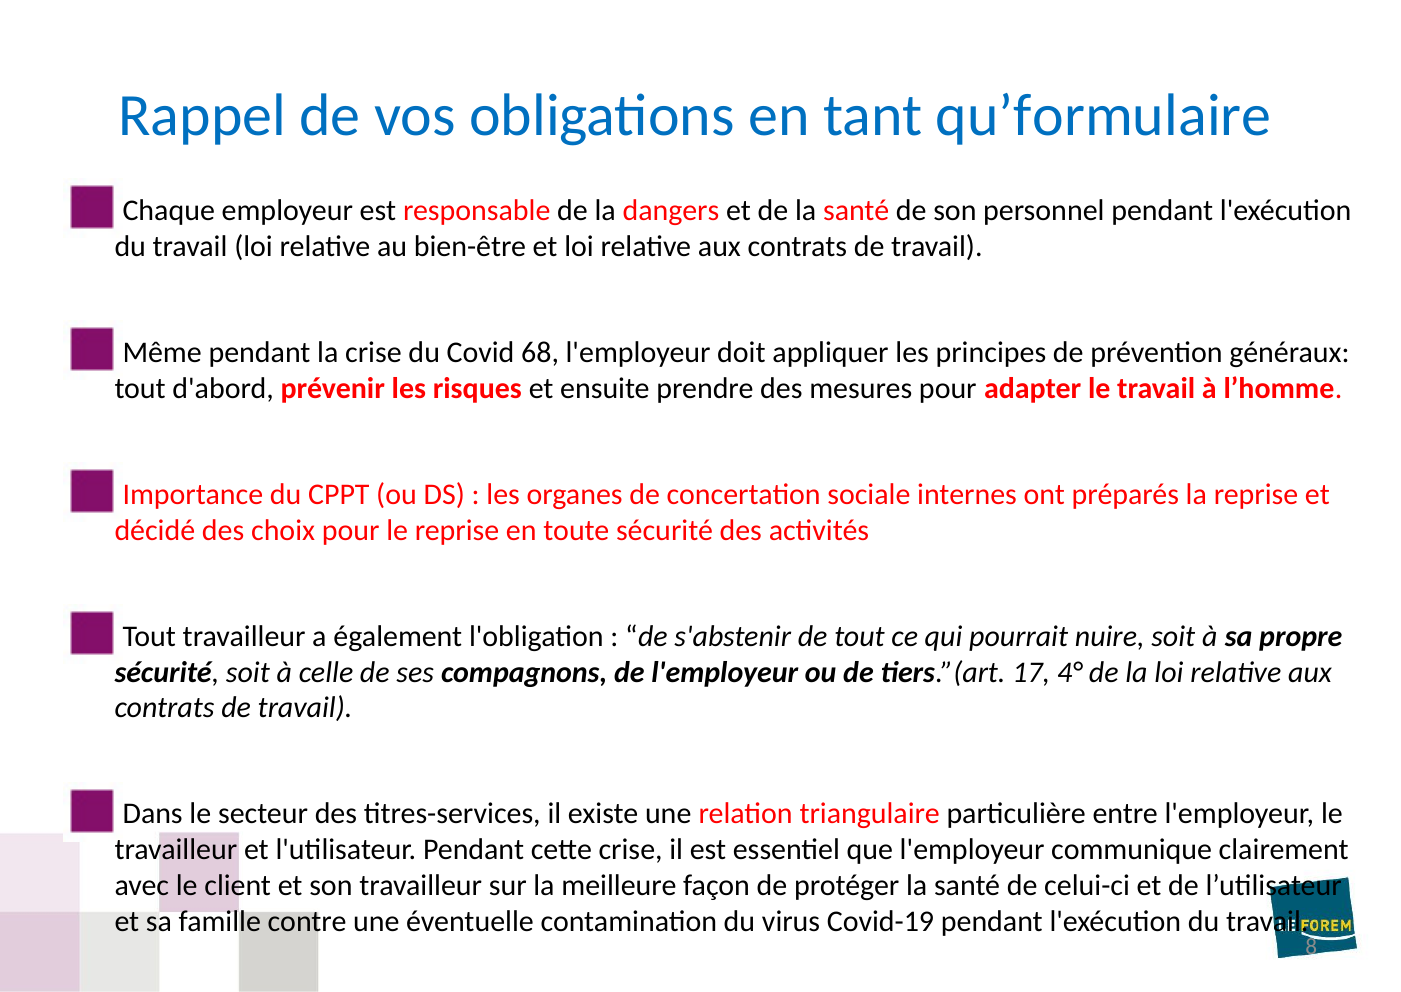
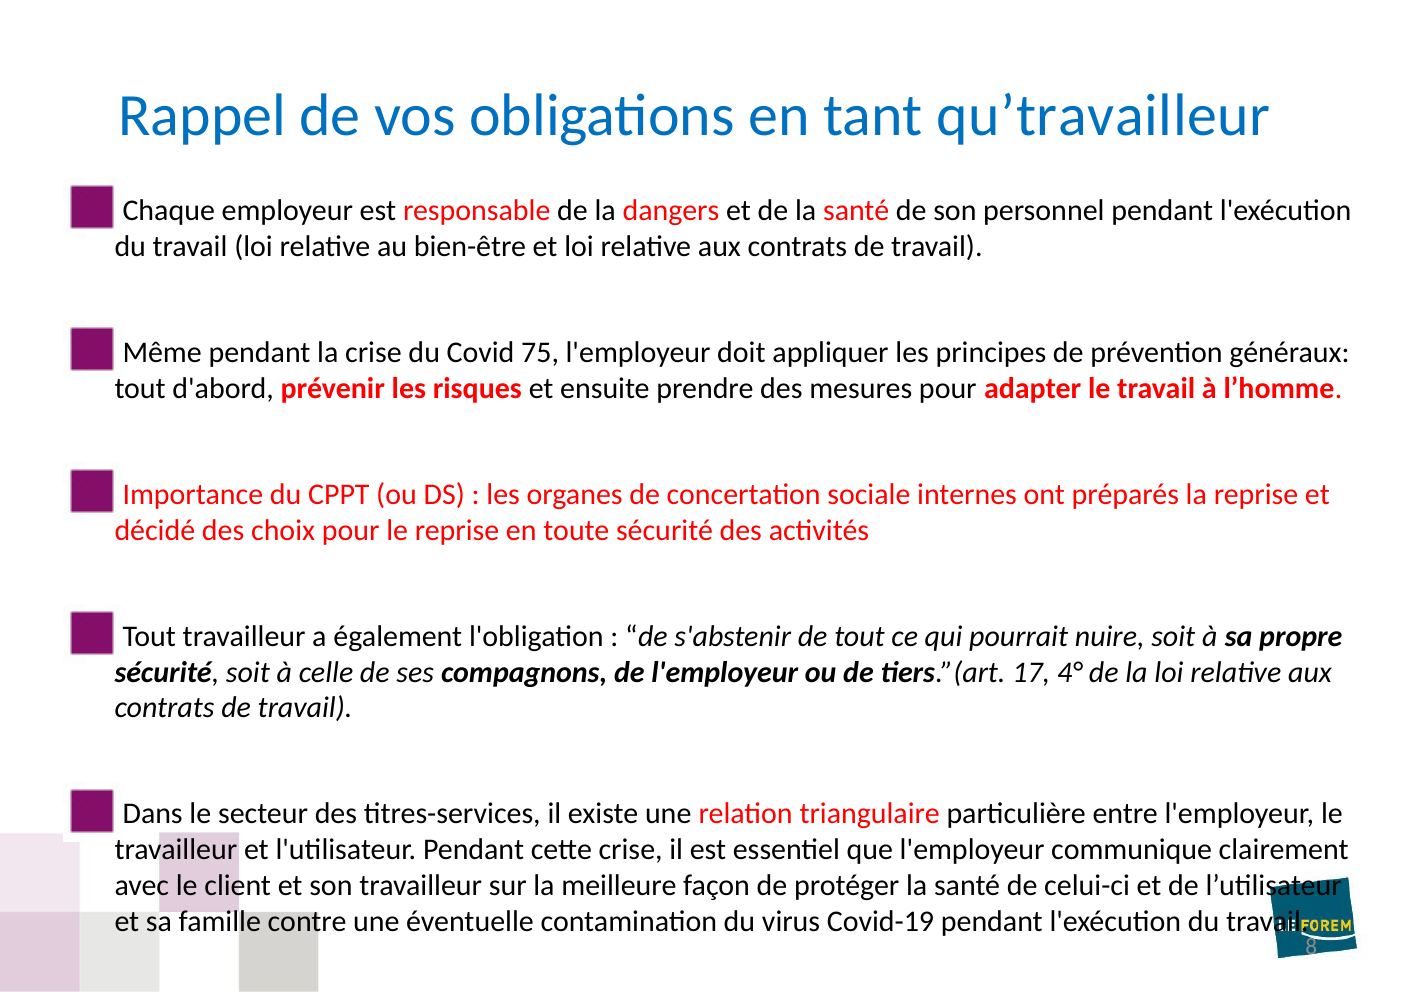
qu’formulaire: qu’formulaire -> qu’travailleur (1104, 116)
68: 68 -> 75 (540, 352)
